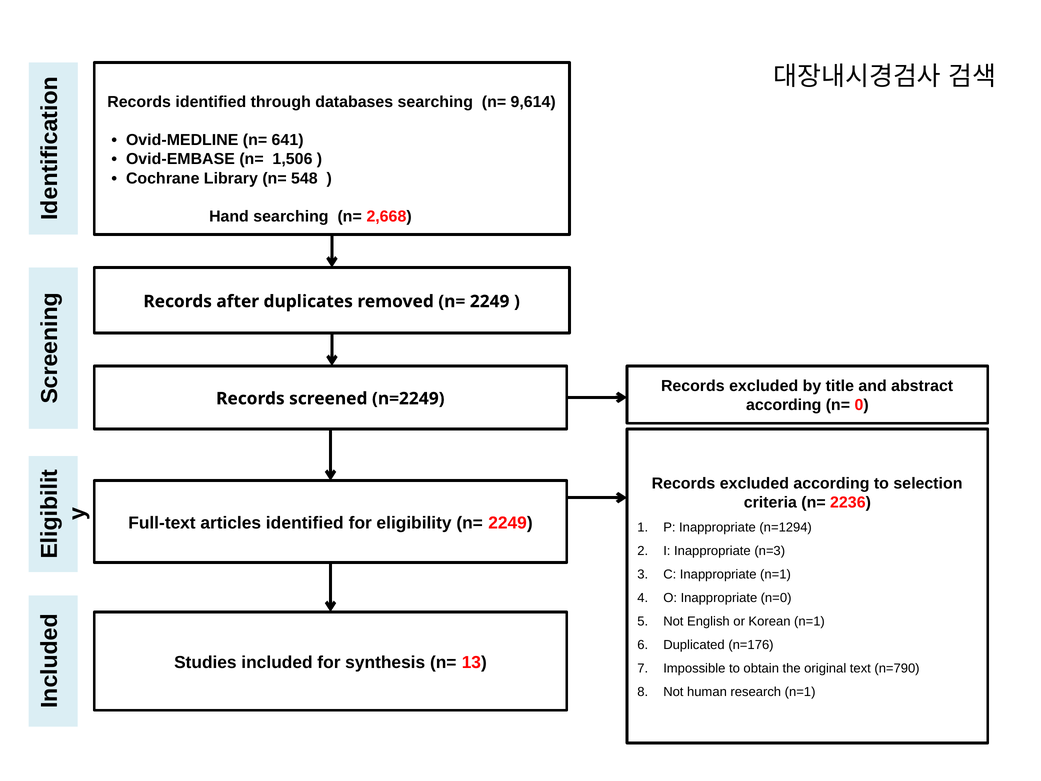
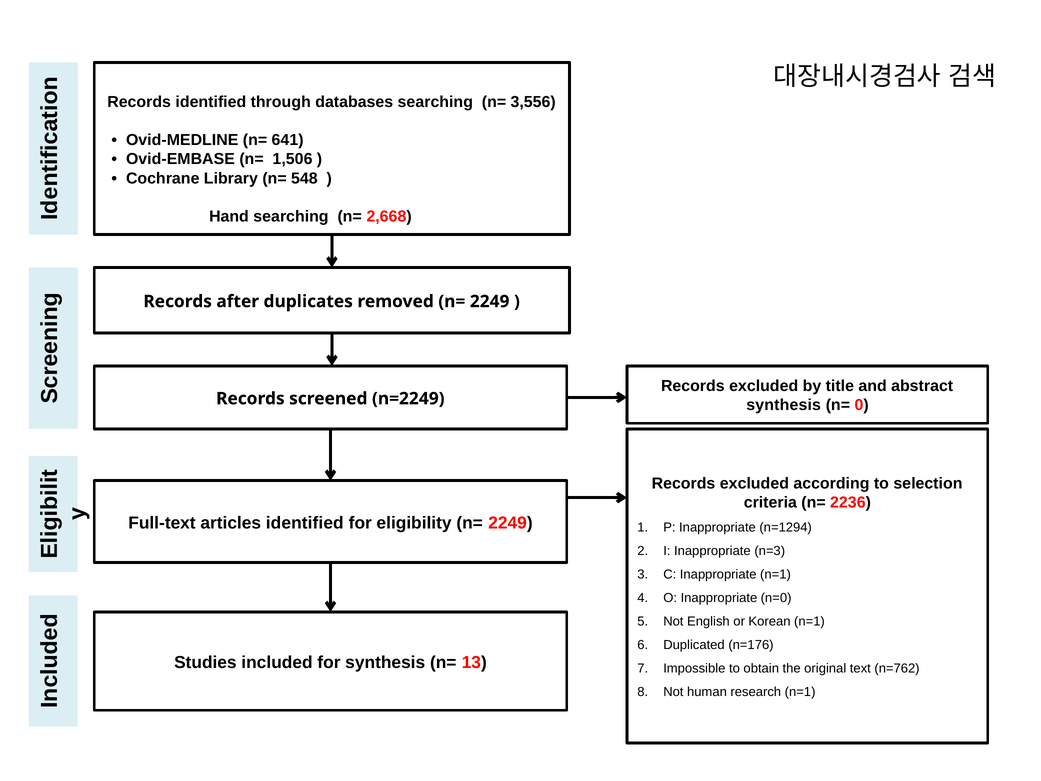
9,614: 9,614 -> 3,556 (533, 102)
according: according -> synthesis (784, 405)
n=790: n=790 -> n=762 (897, 668)
